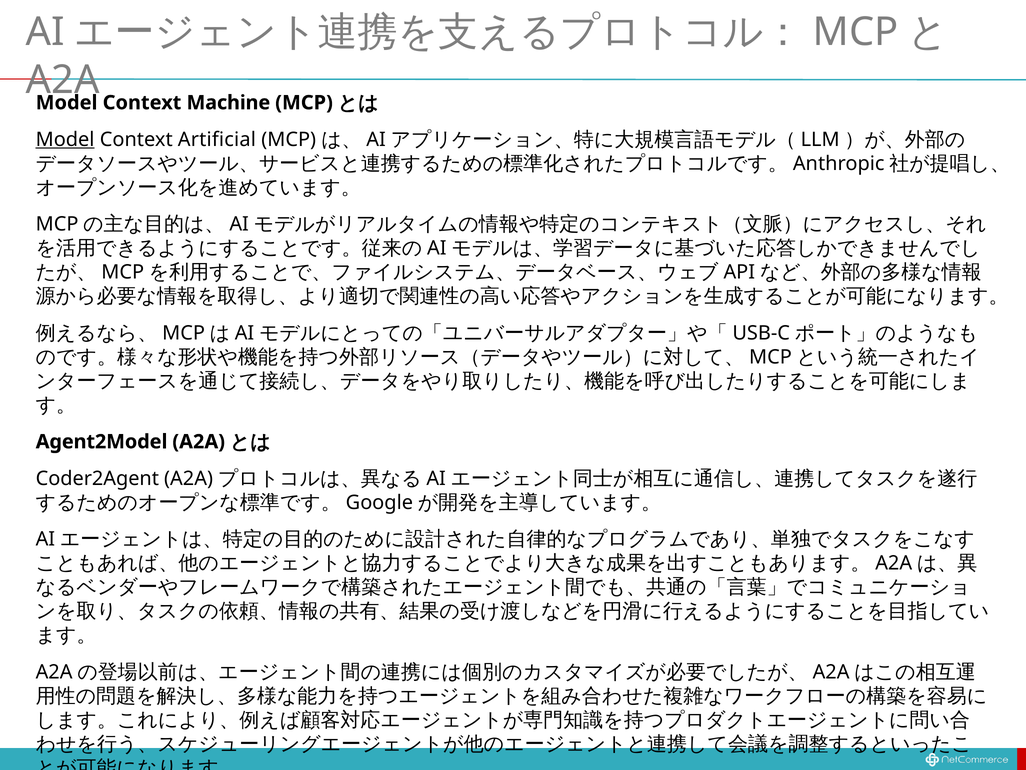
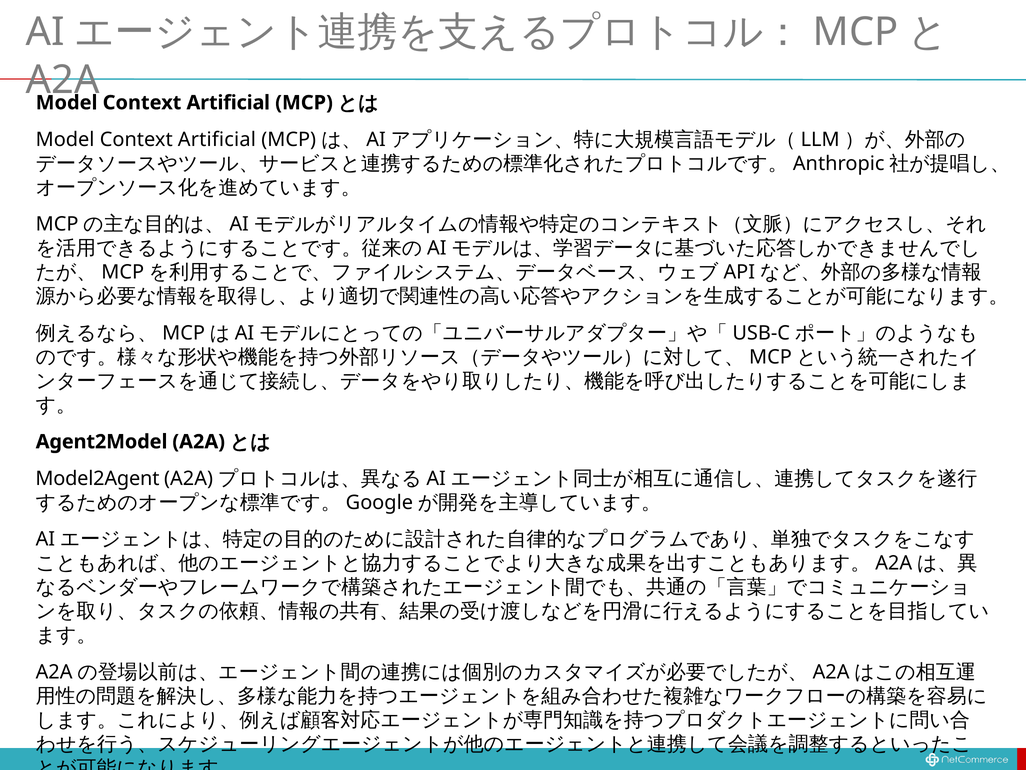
Machine: Machine -> Artificial (228, 103)
Model underline: present -> none (65, 139)
Coder2Agent: Coder2Agent -> Model2Agent (97, 478)
